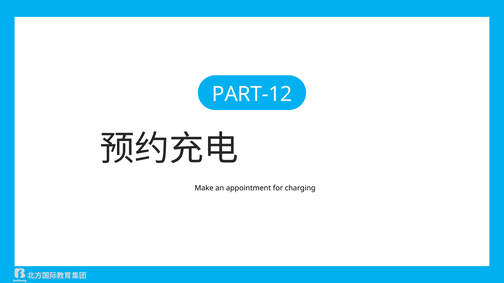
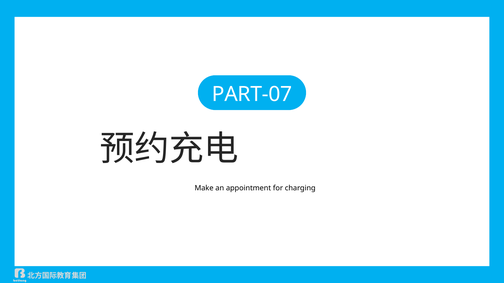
PART-12: PART-12 -> PART-07 (252, 94)
